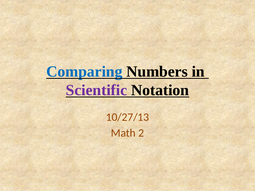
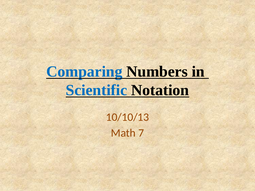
Scientific colour: purple -> blue (96, 90)
10/27/13: 10/27/13 -> 10/10/13 (127, 117)
2: 2 -> 7 (141, 133)
